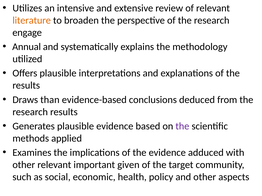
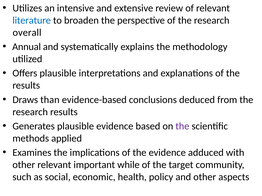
literature colour: orange -> blue (32, 20)
engage: engage -> overall (27, 33)
given: given -> while (128, 165)
